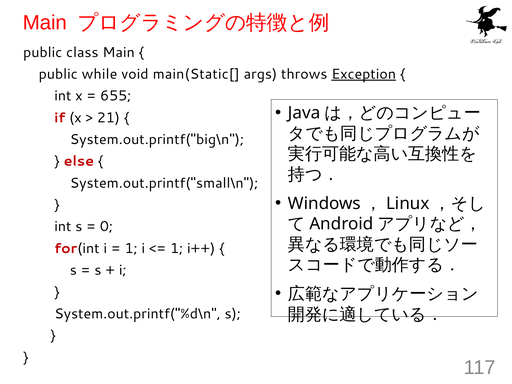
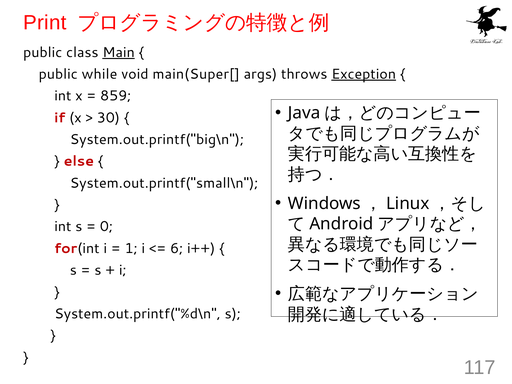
Main: Main -> Print (45, 23)
Main underline: none -> present (119, 52)
main(Static[: main(Static[ -> main(Super[ (196, 74)
655: 655 -> 859 (116, 96)
21: 21 -> 30 (108, 118)
1: 1 -> 6 (177, 248)
